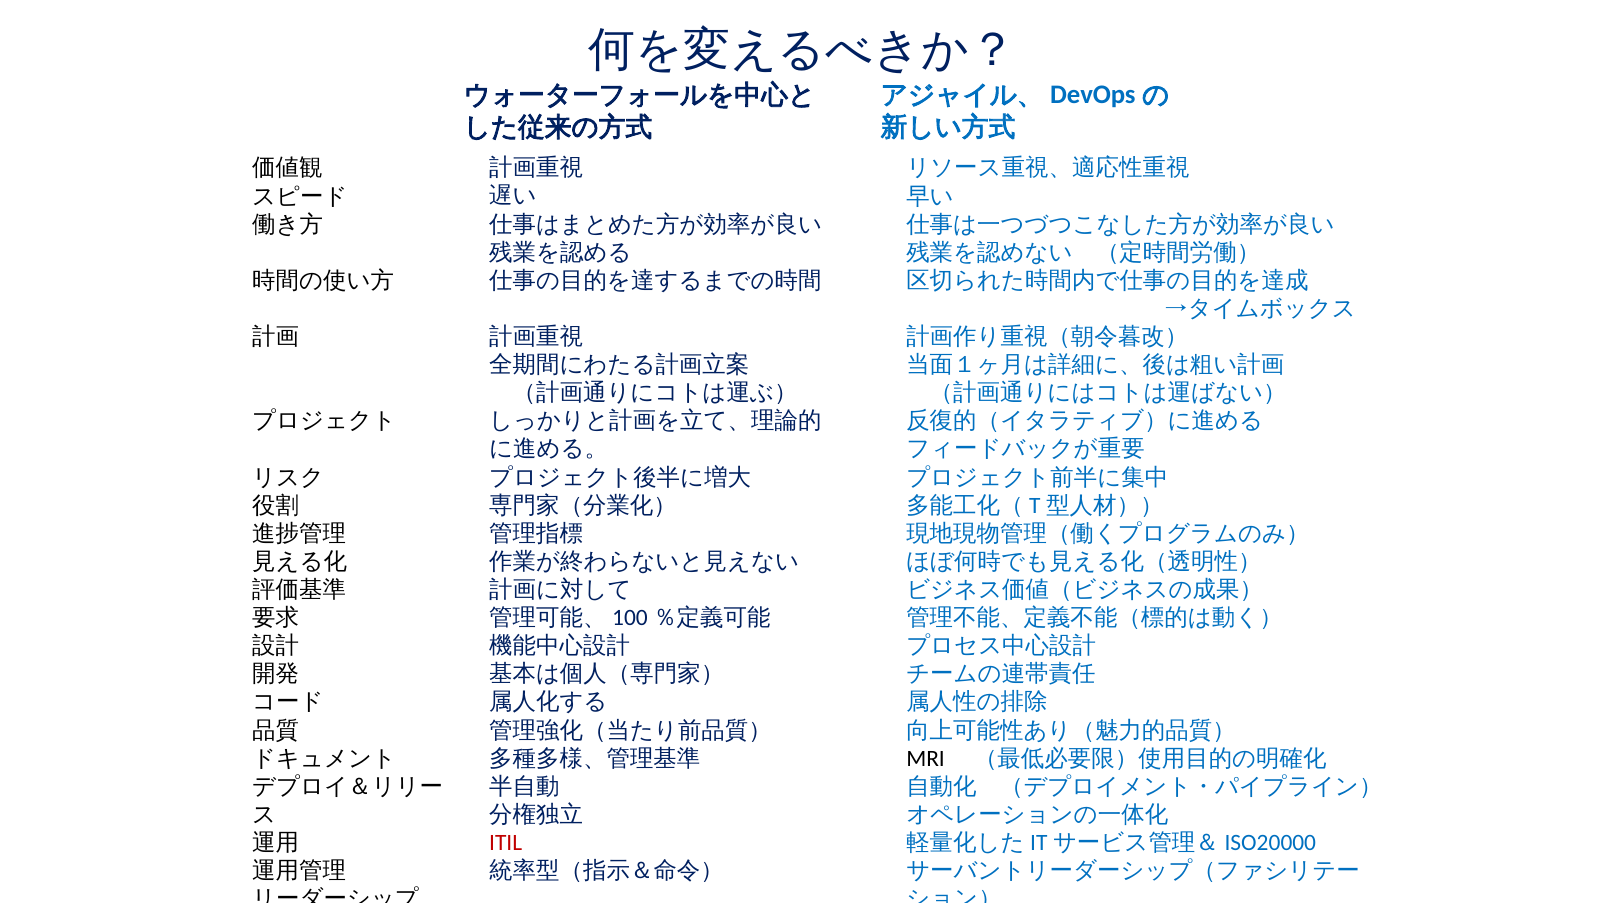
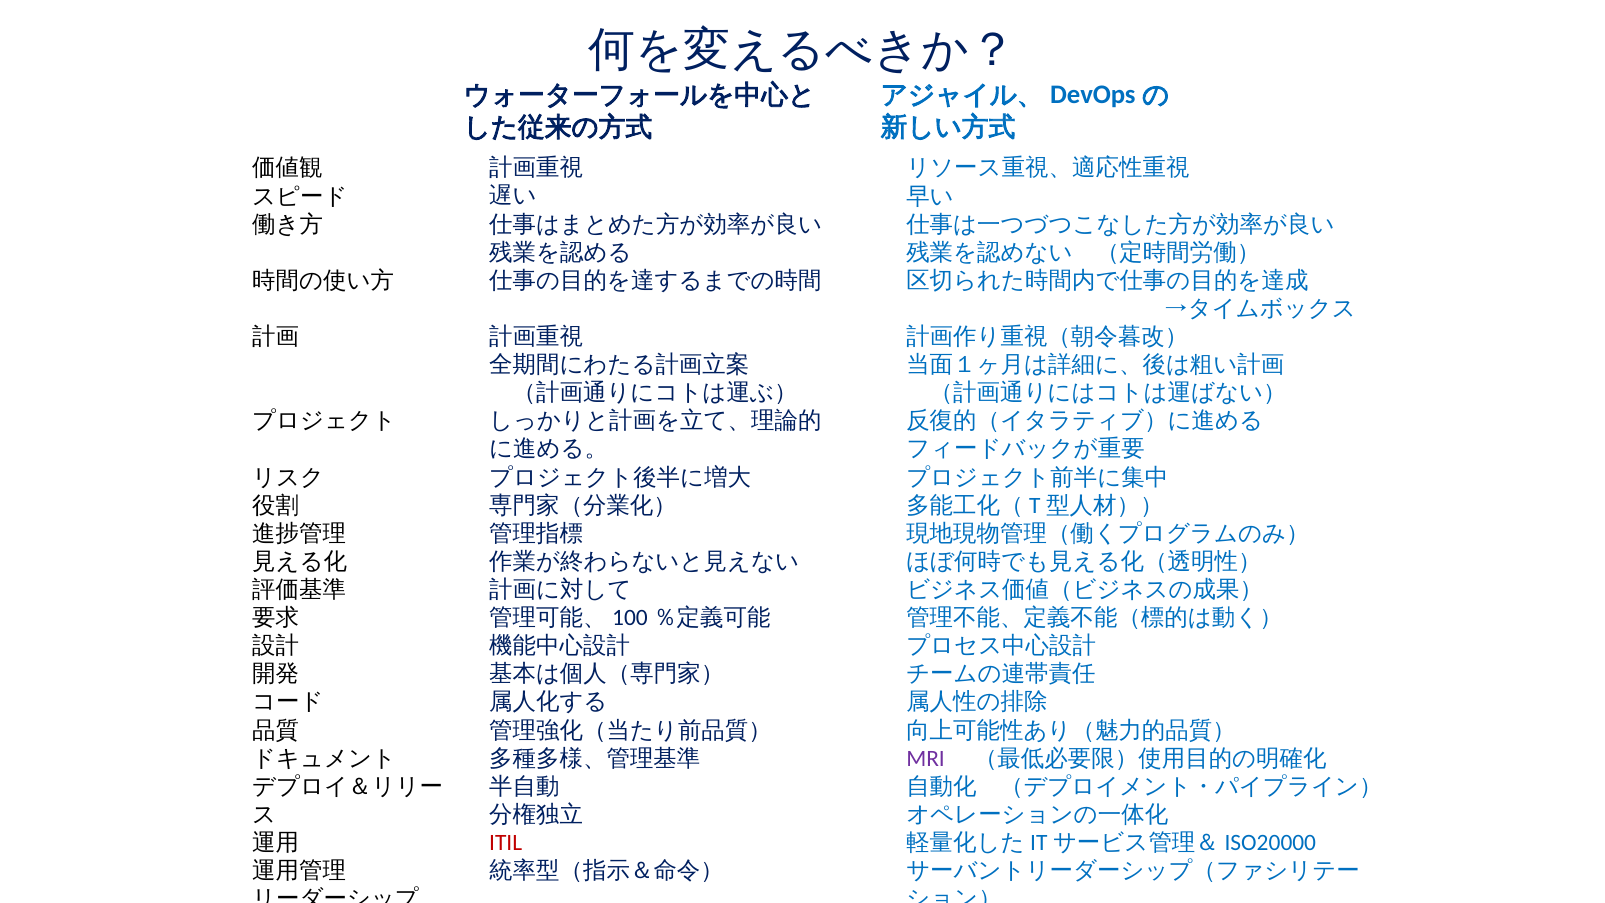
MRI colour: black -> purple (926, 758)
